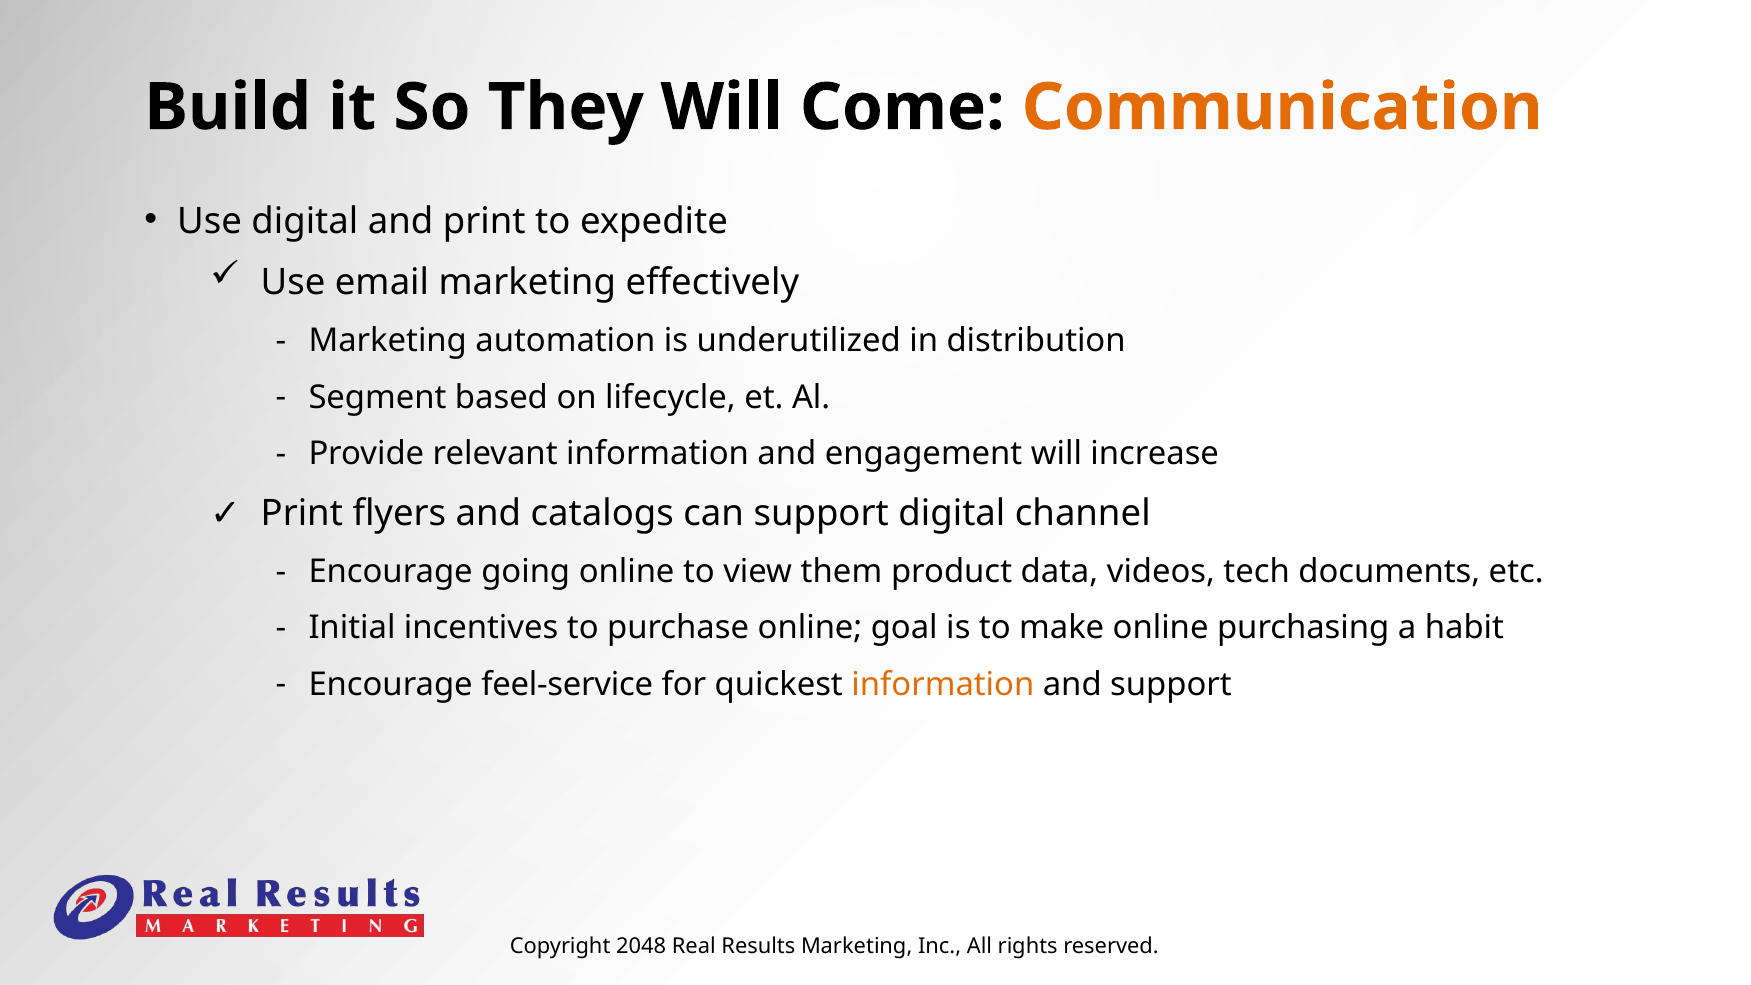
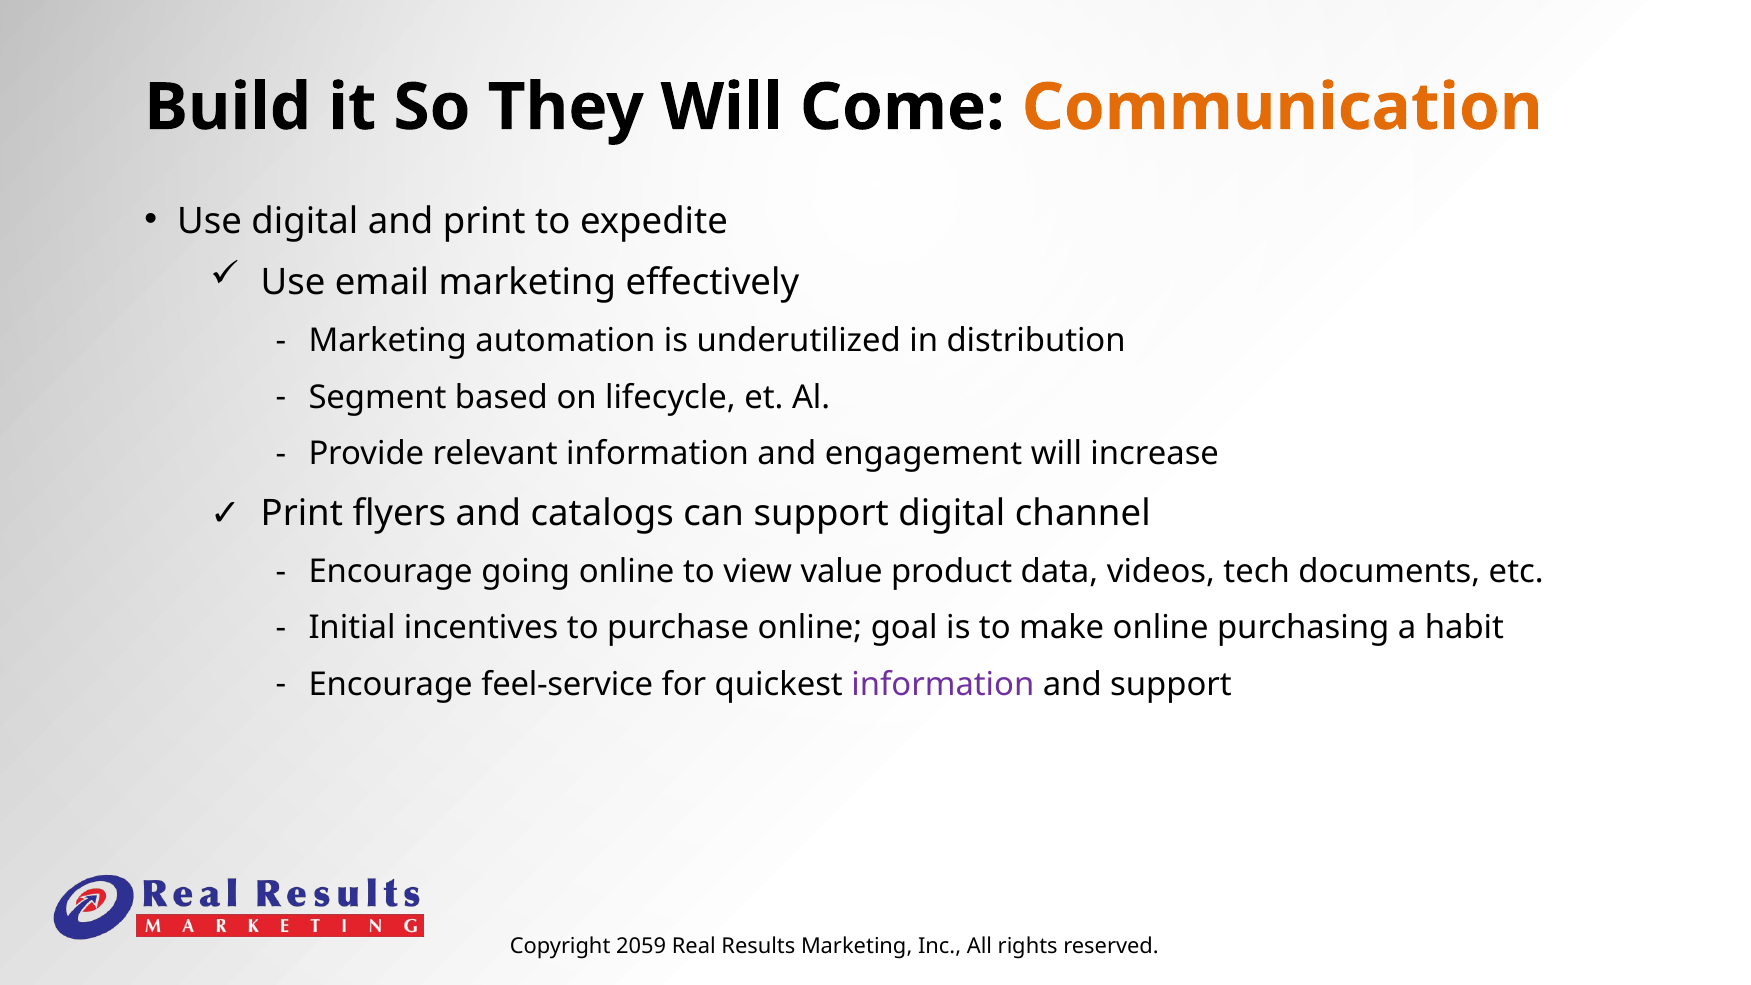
them: them -> value (842, 572)
information colour: orange -> purple (943, 684)
2048: 2048 -> 2059 (641, 946)
